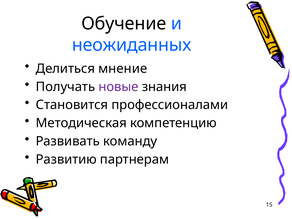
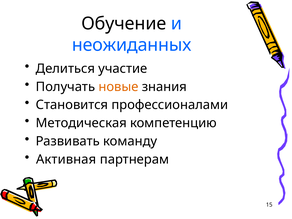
мнение: мнение -> участие (123, 69)
новые colour: purple -> orange (118, 87)
Развитию: Развитию -> Активная (66, 159)
